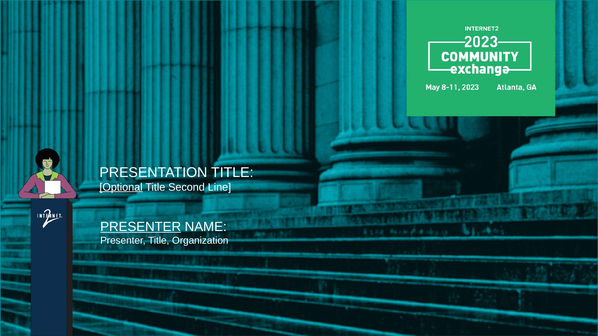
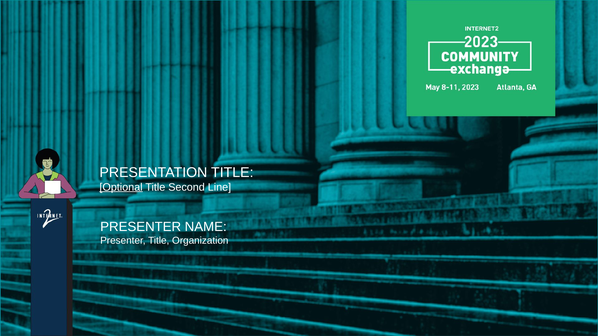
PRESENTER underline: present -> none (141, 227)
